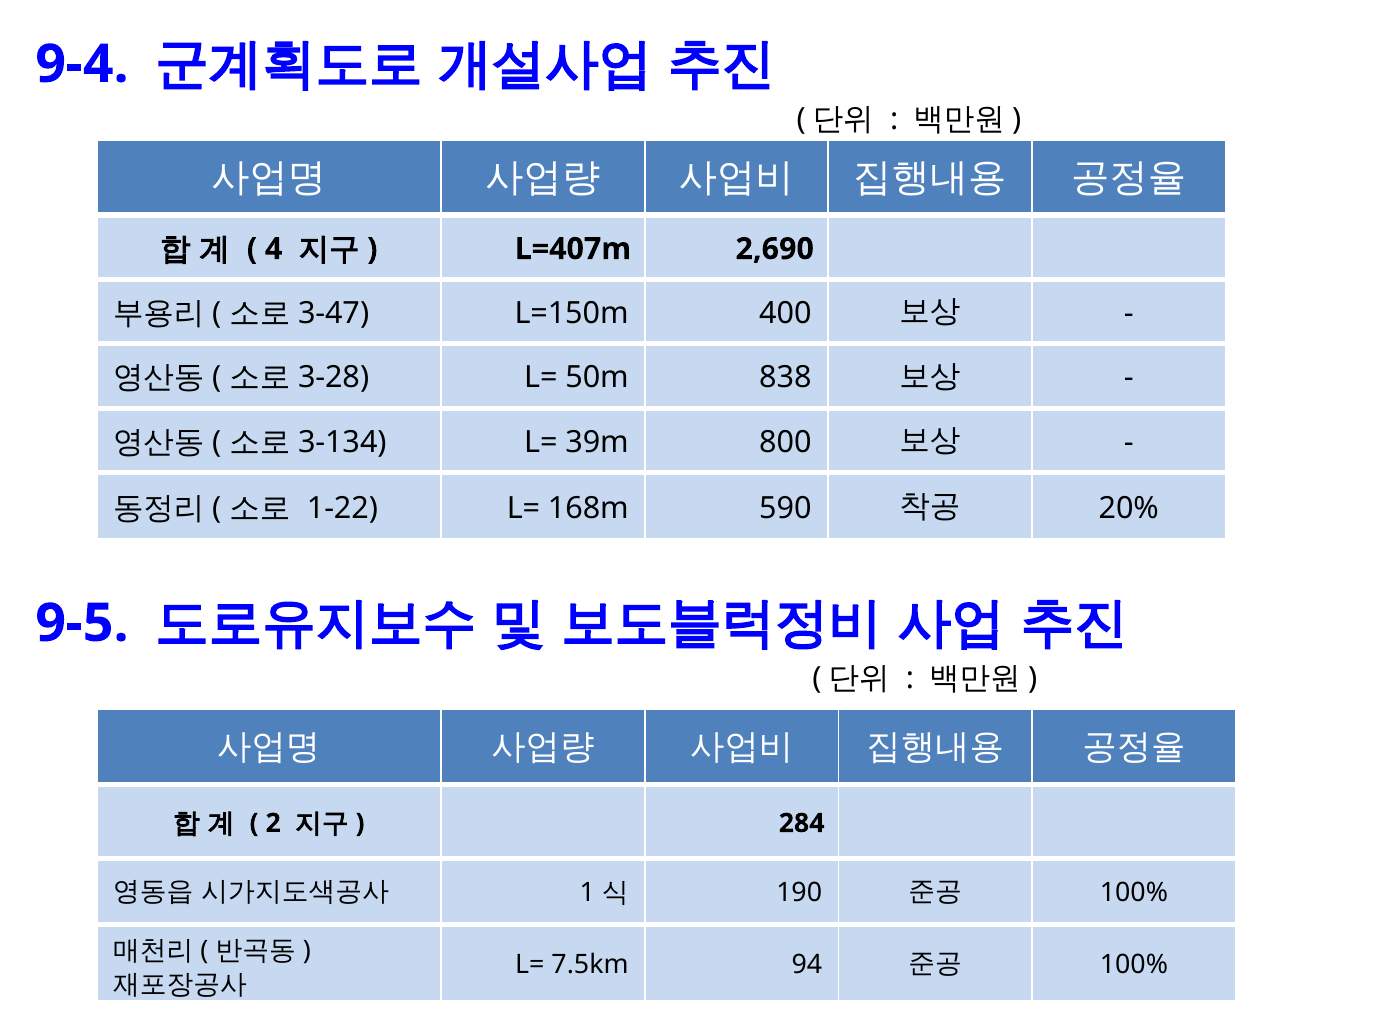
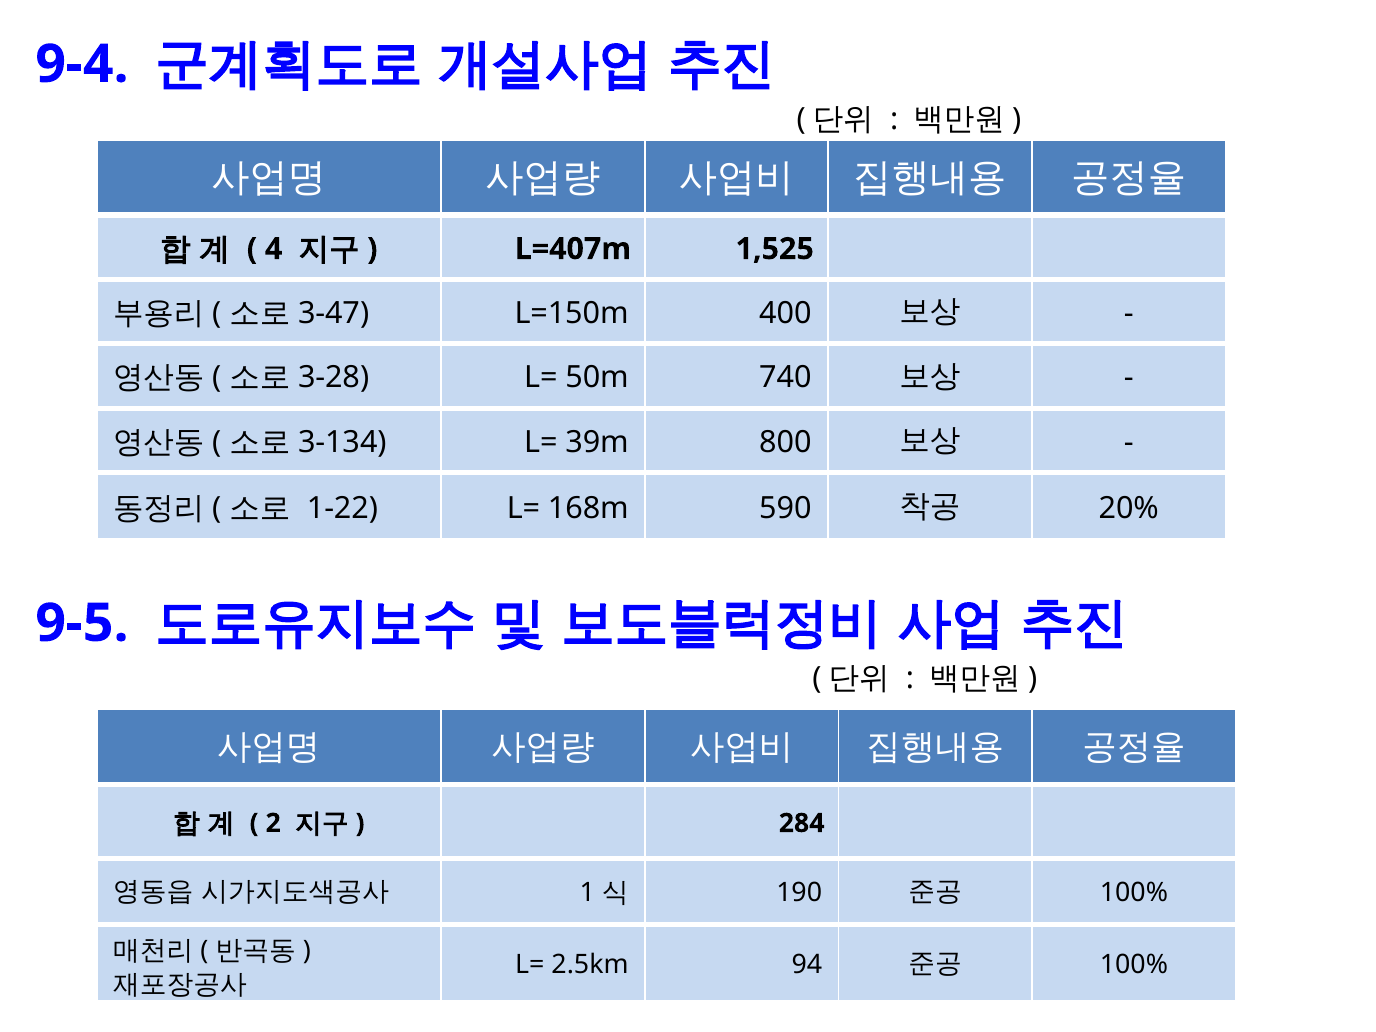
2,690: 2,690 -> 1,525 (775, 249)
838: 838 -> 740 (785, 378)
7.5km: 7.5km -> 2.5km (590, 965)
